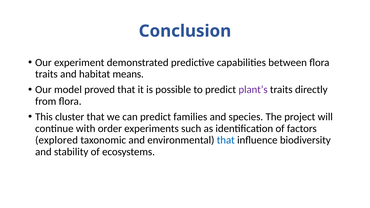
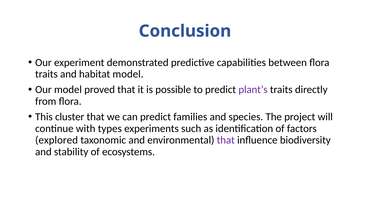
habitat means: means -> model (128, 74)
order: order -> types (110, 129)
that colour: blue -> purple (226, 140)
